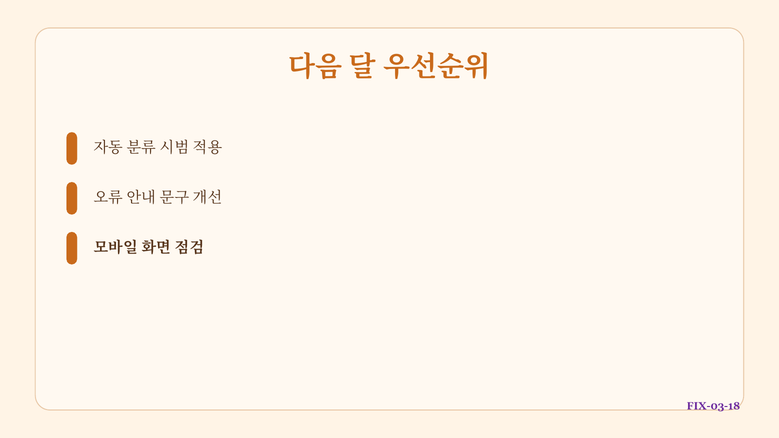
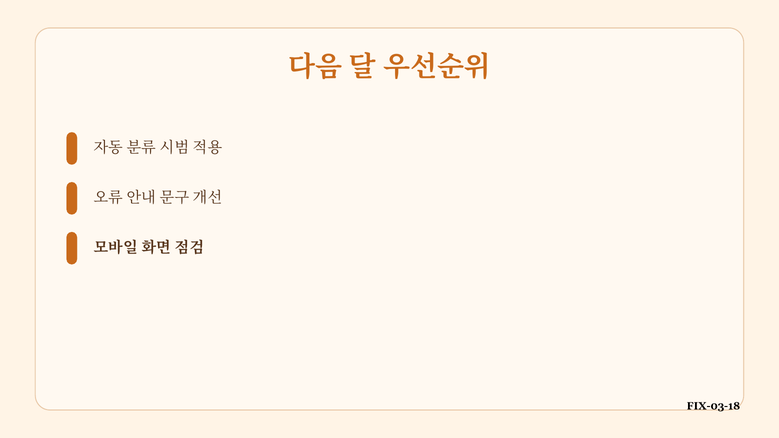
FIX-03-18 colour: purple -> black (713, 406)
